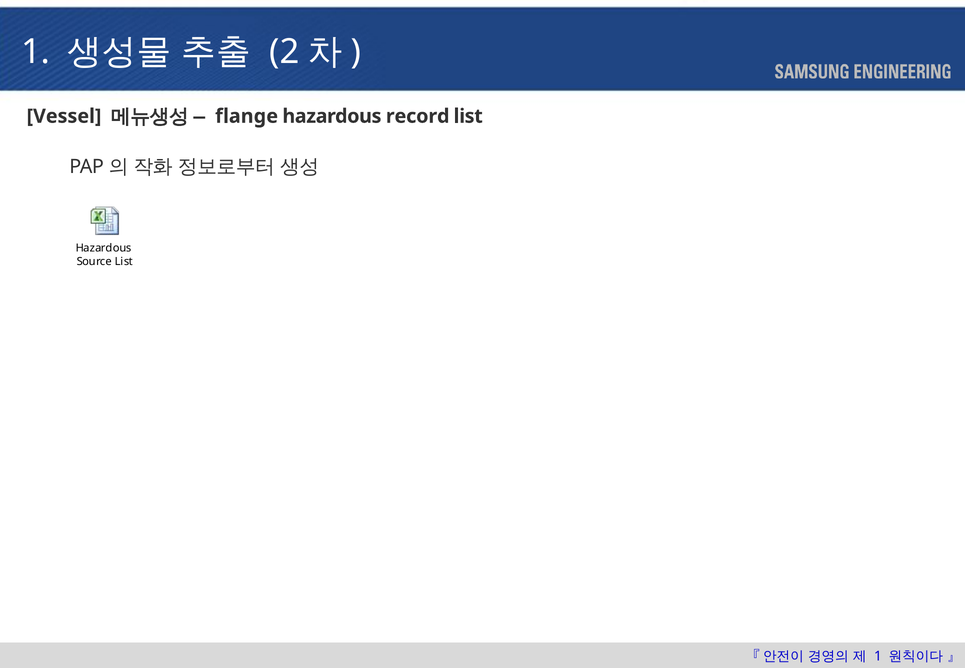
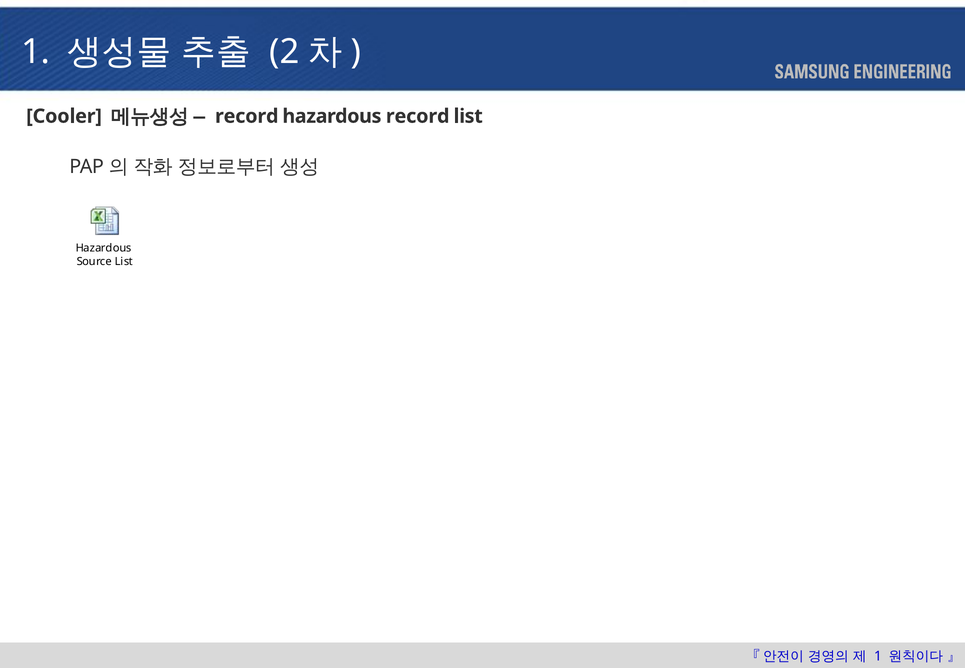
Vessel: Vessel -> Cooler (64, 116)
flange: flange -> record (247, 116)
